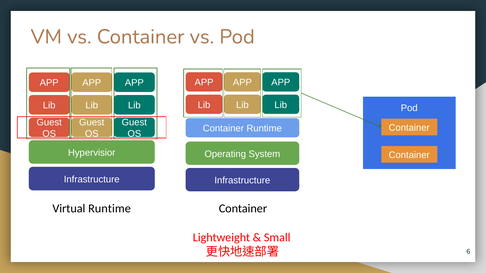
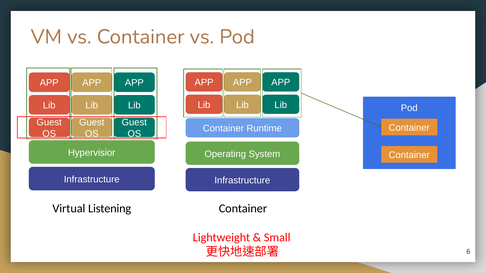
Virtual Runtime: Runtime -> Listening (110, 209)
